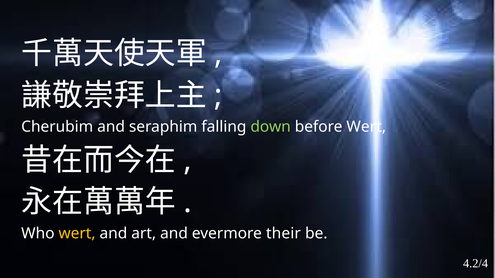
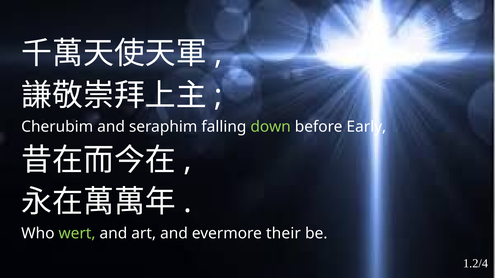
before Wert: Wert -> Early (366, 127)
wert colour: yellow -> light green (77, 234)
4.2/4: 4.2/4 -> 1.2/4 (476, 264)
